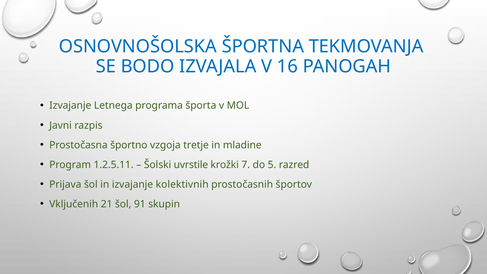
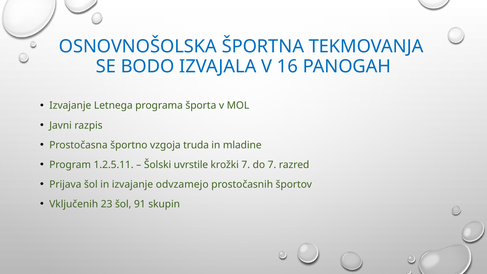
tretje: tretje -> truda (196, 145)
do 5: 5 -> 7 (272, 165)
kolektivnih: kolektivnih -> odvzamejo (182, 184)
21: 21 -> 23 (107, 204)
